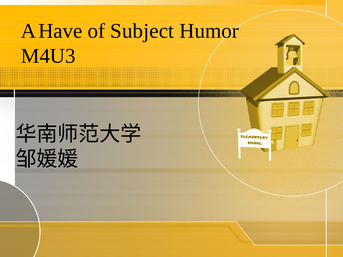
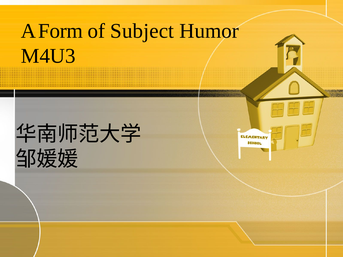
Have: Have -> Form (60, 31)
